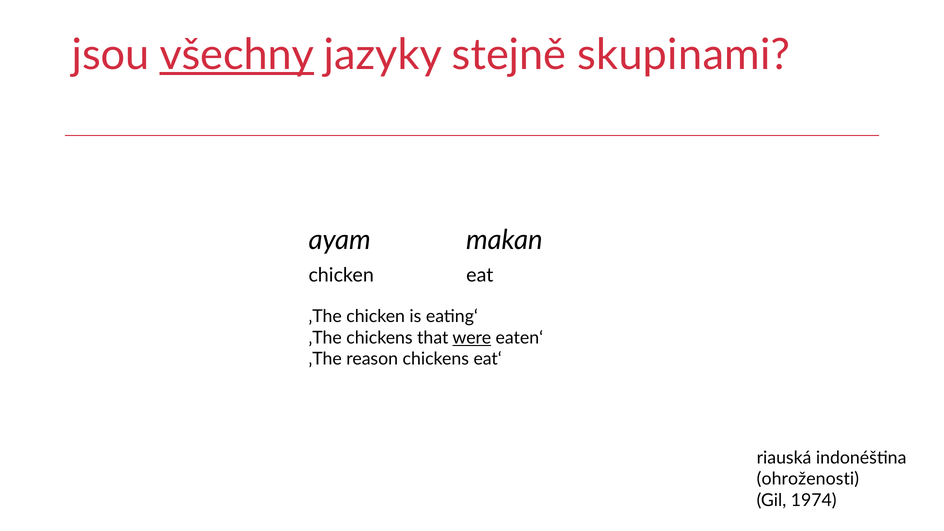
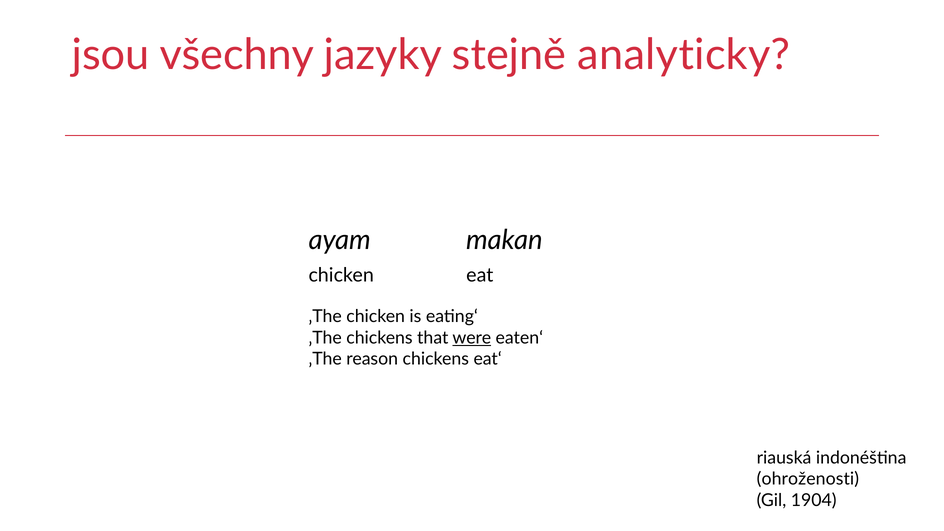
všechny underline: present -> none (237, 55)
skupinami: skupinami -> analyticky (684, 55)
1974: 1974 -> 1904 (814, 500)
